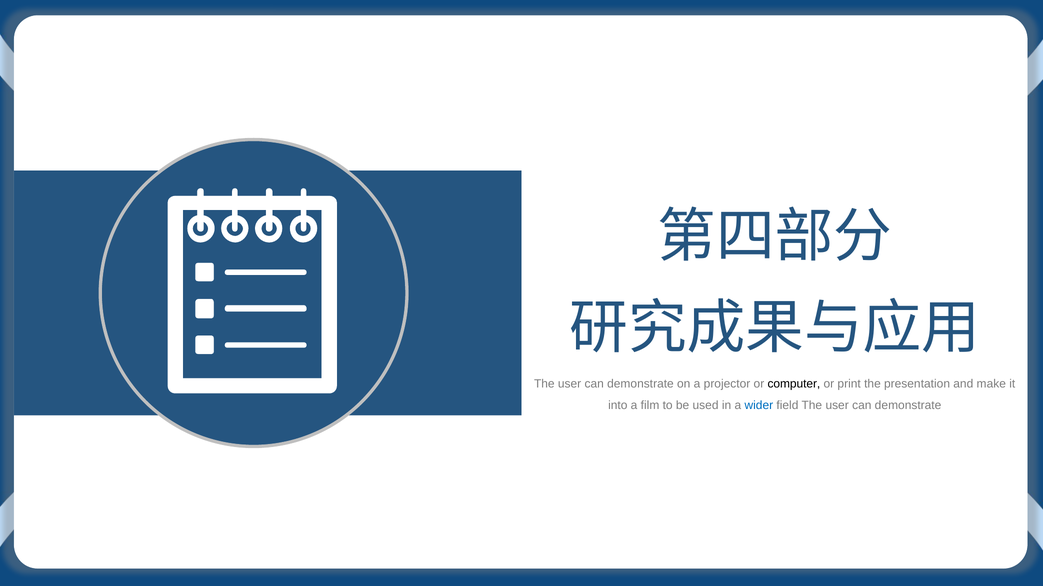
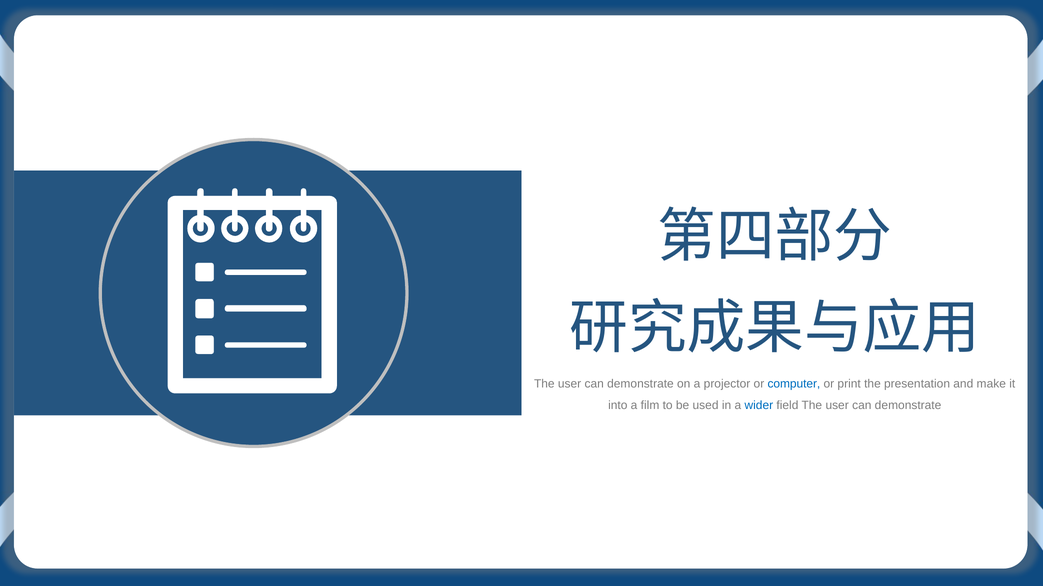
computer colour: black -> blue (794, 384)
